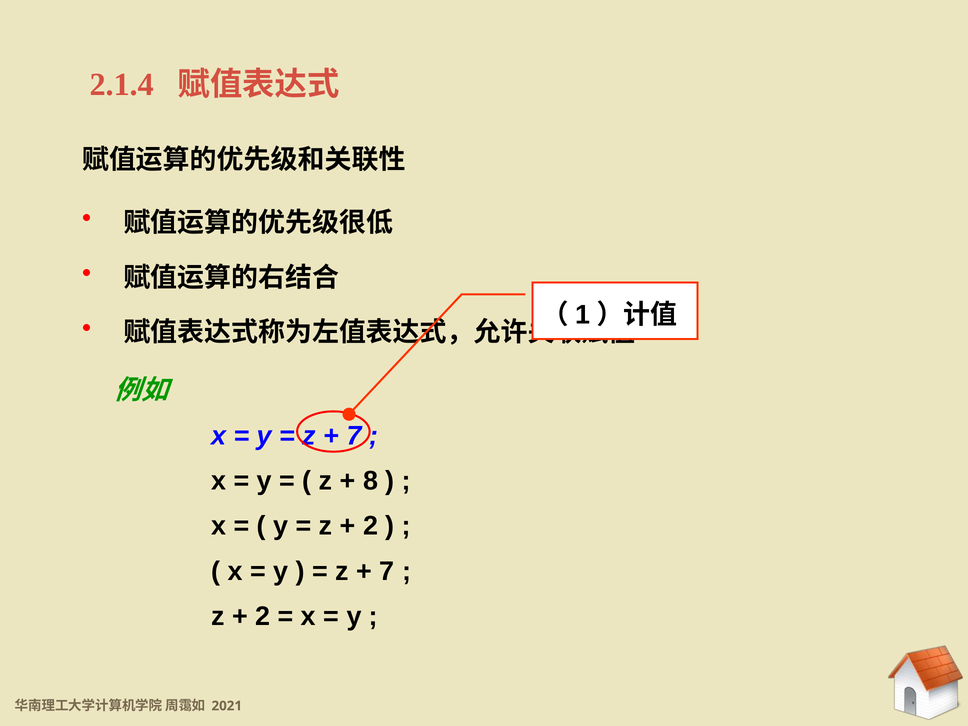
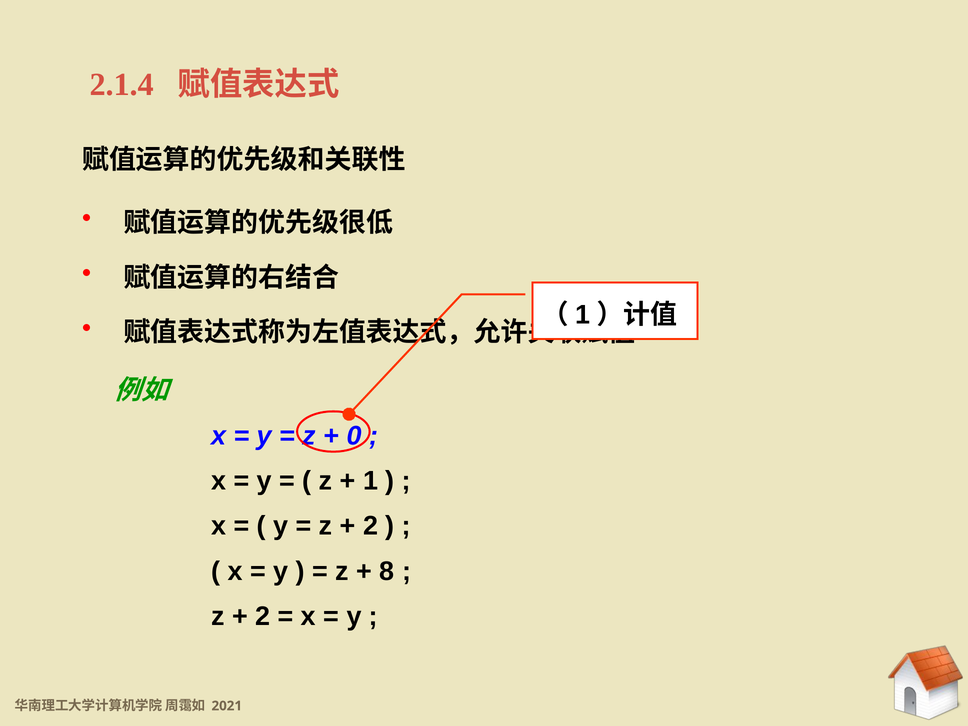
7: 7 -> 0 (354, 436)
8: 8 -> 1 (371, 481)
7: 7 -> 8 (387, 571)
